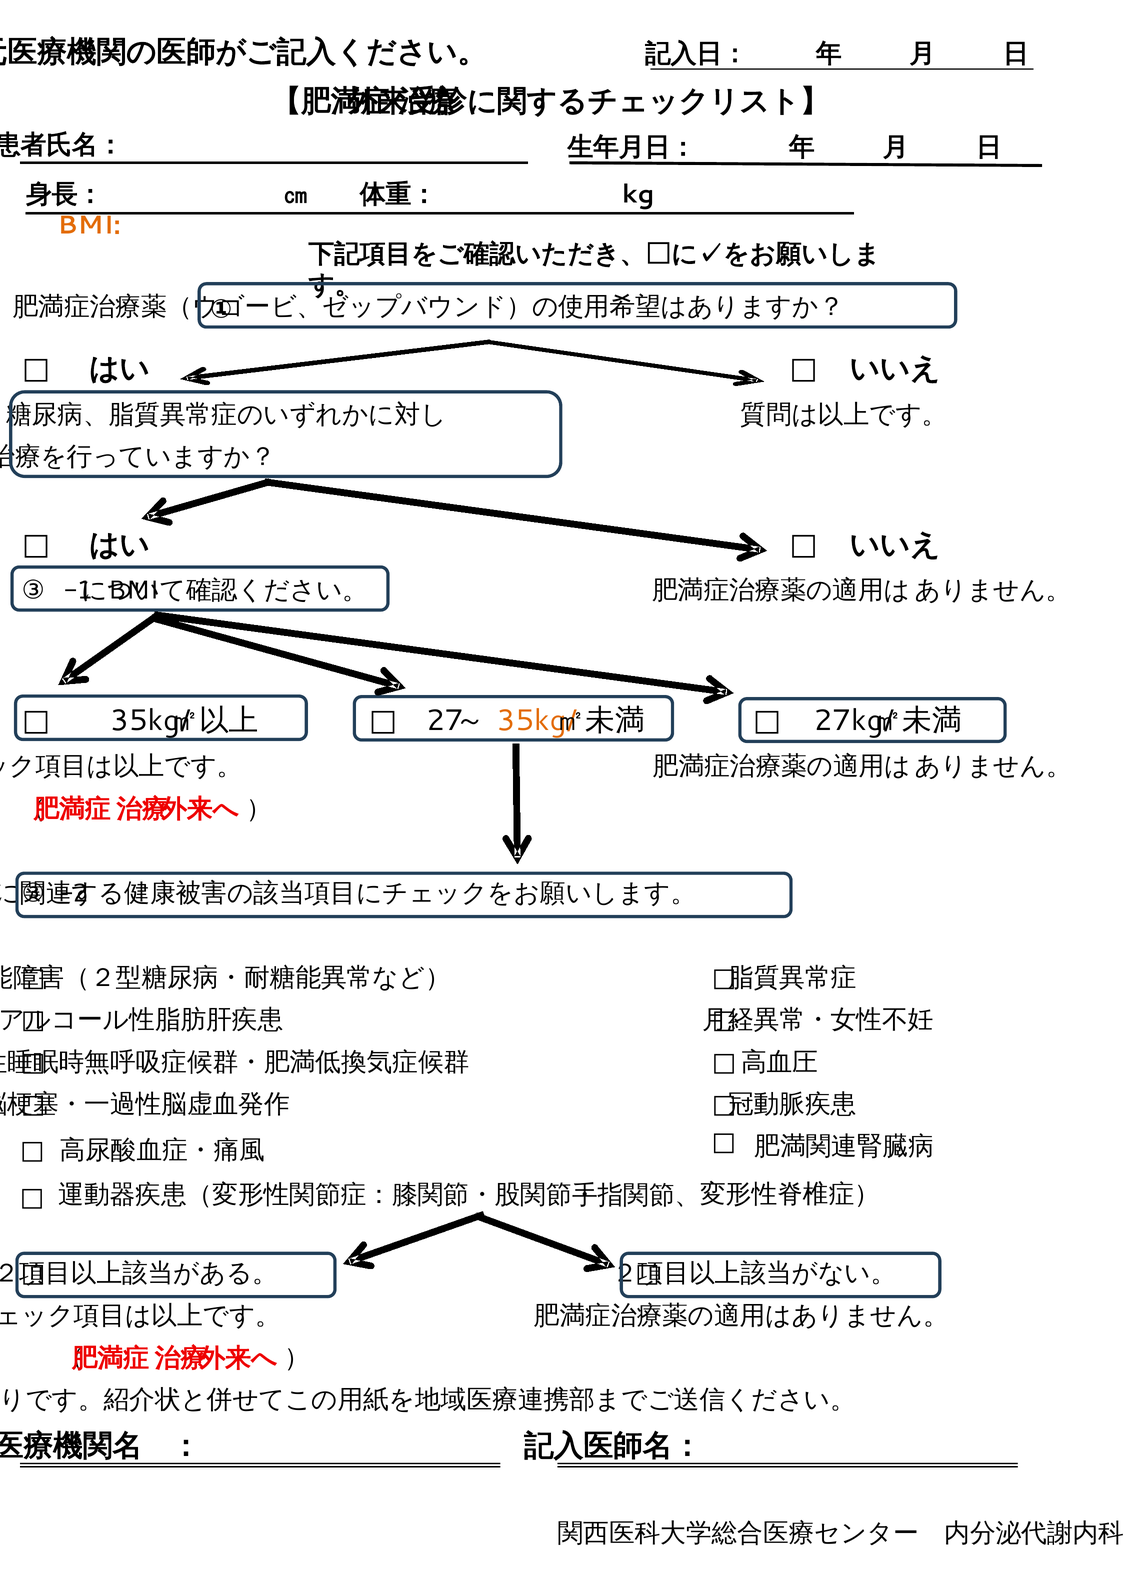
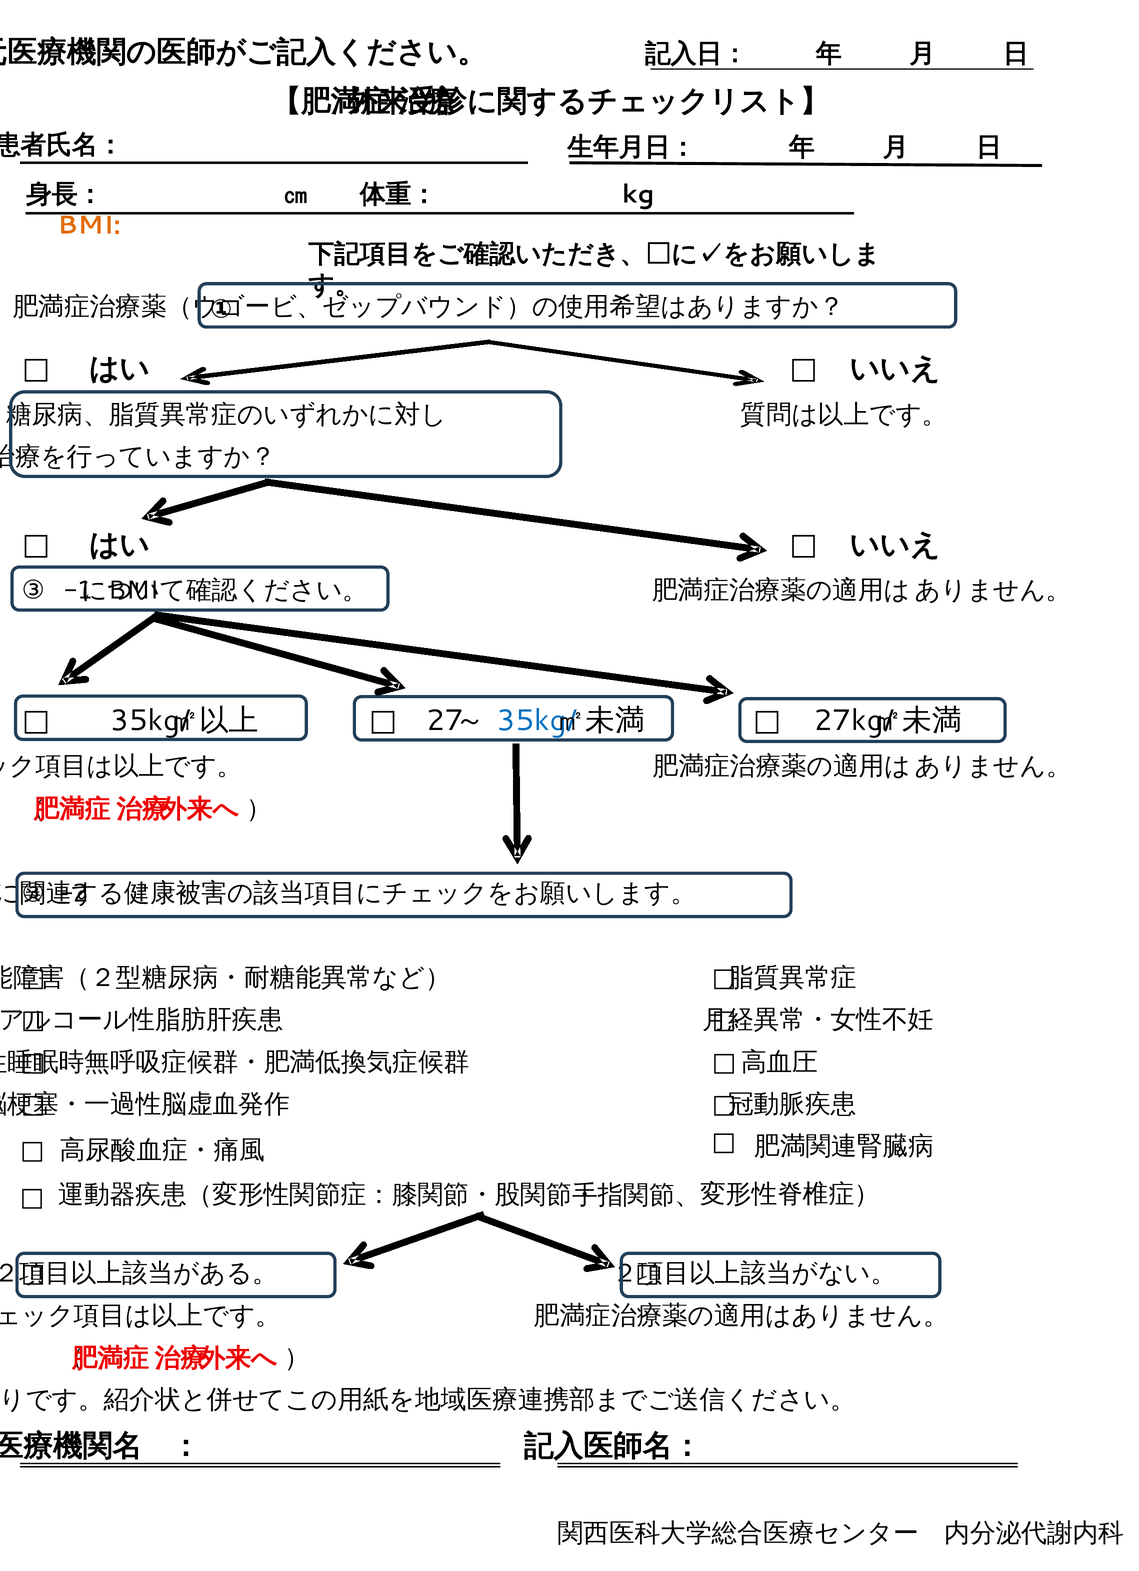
35kg/ colour: orange -> blue (537, 720)
